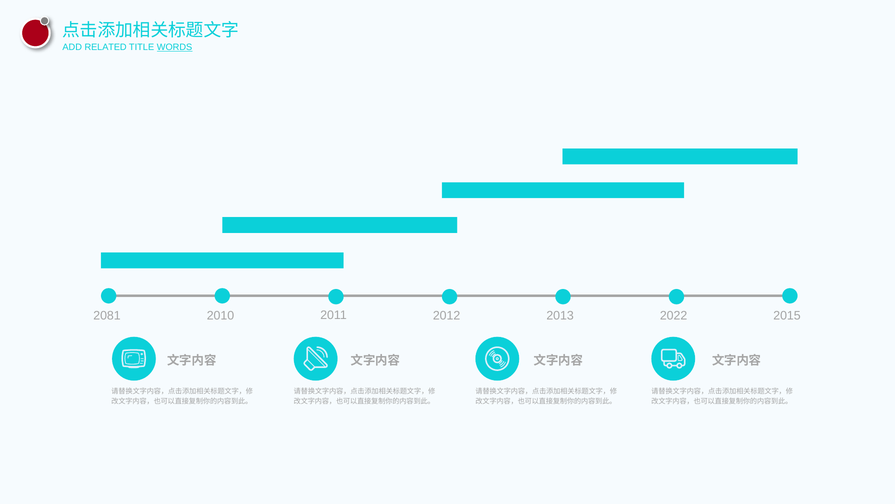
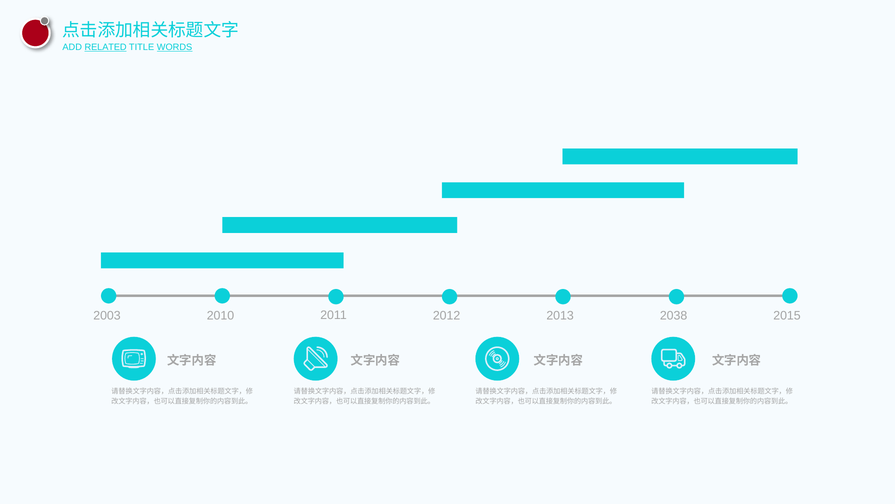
RELATED underline: none -> present (106, 47)
2081: 2081 -> 2003 (107, 315)
2022: 2022 -> 2038 (674, 315)
